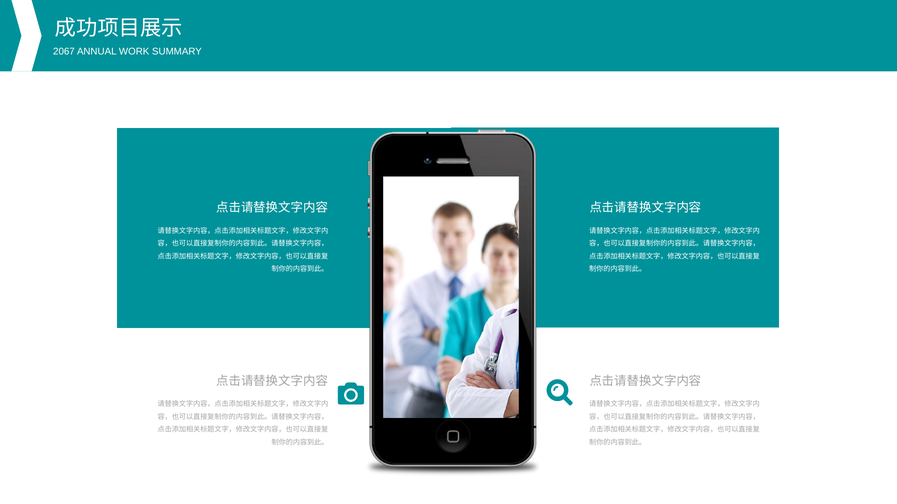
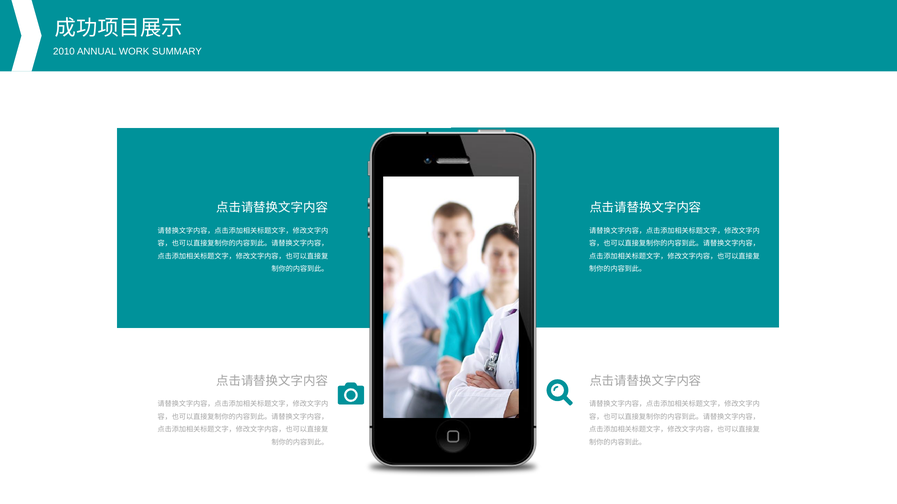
2067: 2067 -> 2010 (64, 52)
